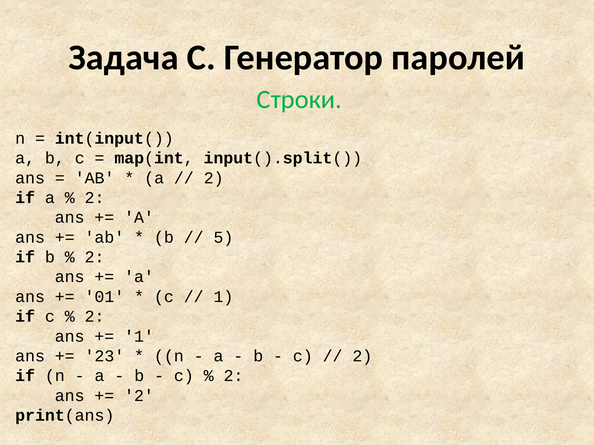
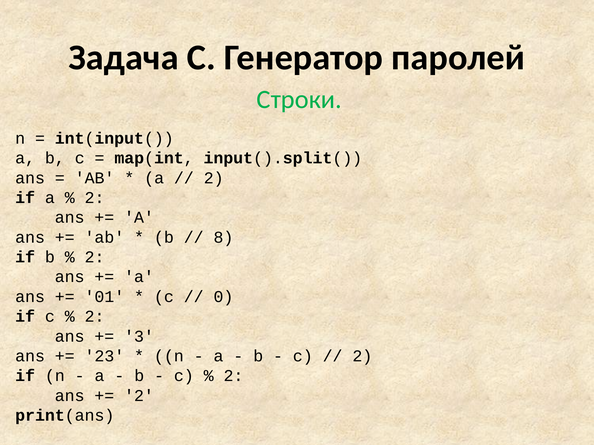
5: 5 -> 8 (223, 238)
1: 1 -> 0 (223, 297)
1: 1 -> 3 (139, 337)
